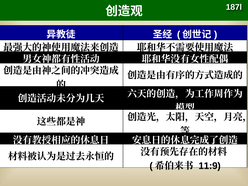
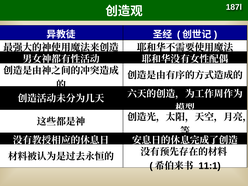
11:9: 11:9 -> 11:1 (210, 166)
